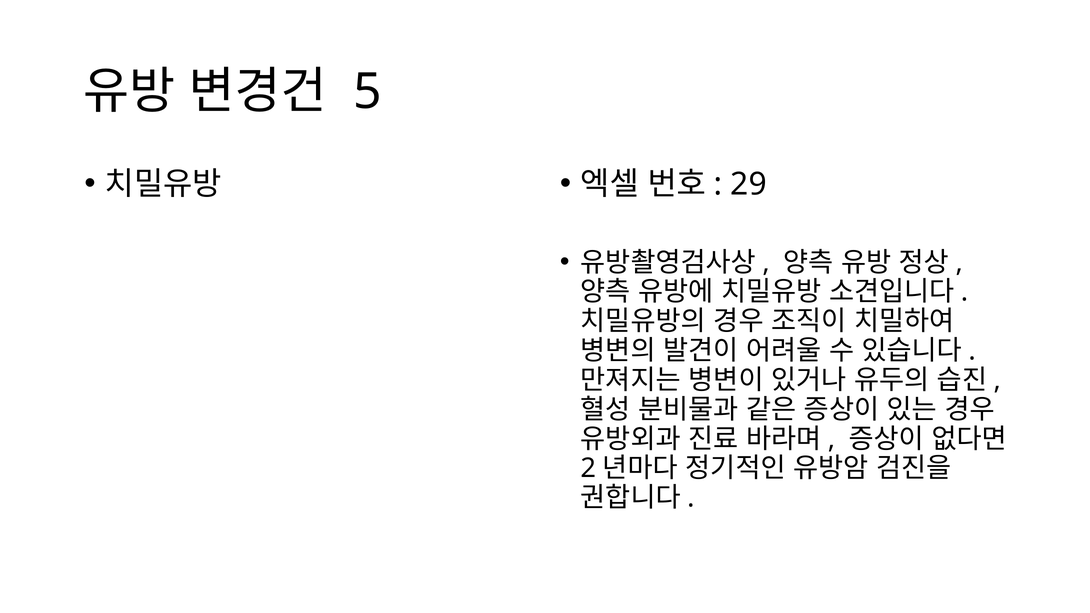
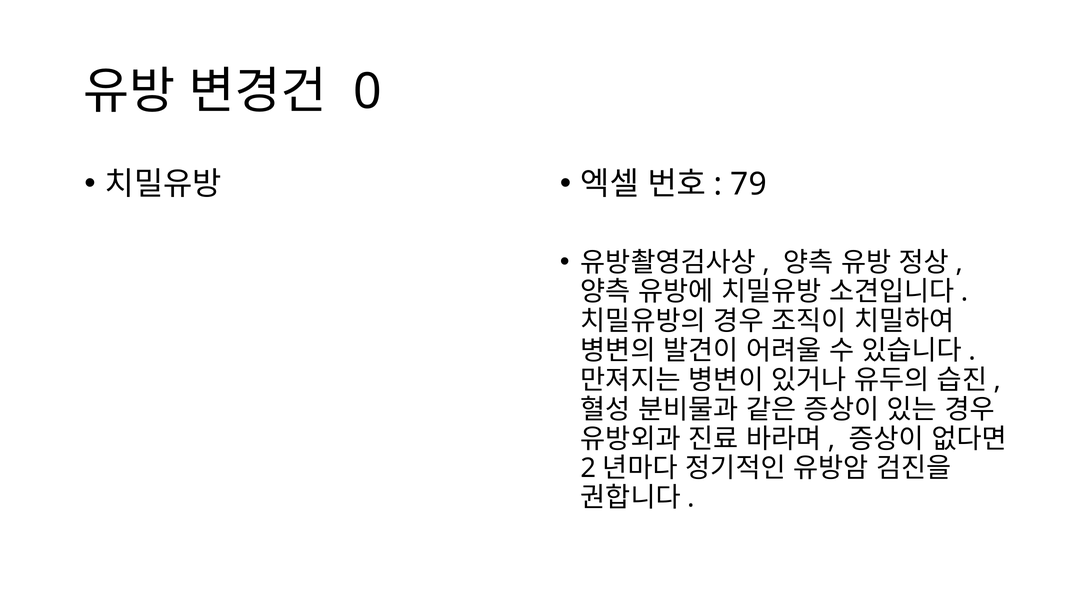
5: 5 -> 0 (367, 92)
29: 29 -> 79 (749, 184)
